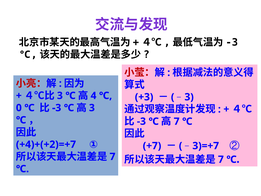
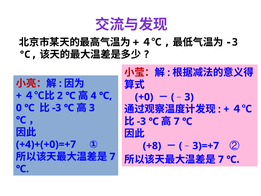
3: 3 -> 2 (60, 96)
+3: +3 -> +0 (144, 97)
+4)+(+2)=+7: +4)+(+2)=+7 -> +4)+(+0)=+7 (46, 144)
+7: +7 -> +8 (152, 146)
